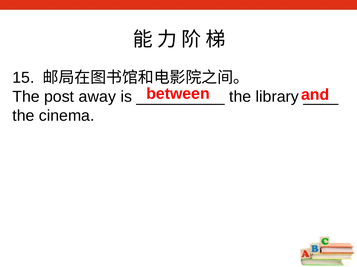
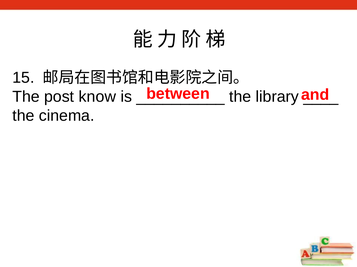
away: away -> know (97, 97)
